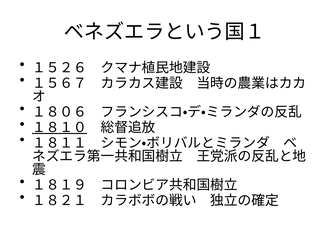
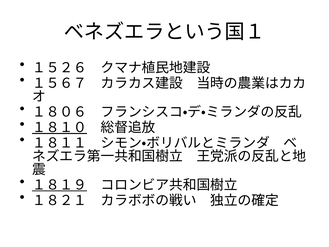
１８１９ underline: none -> present (59, 185)
